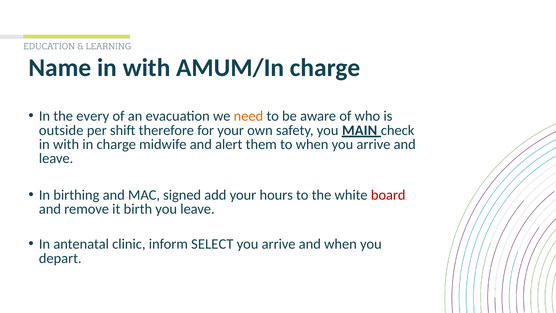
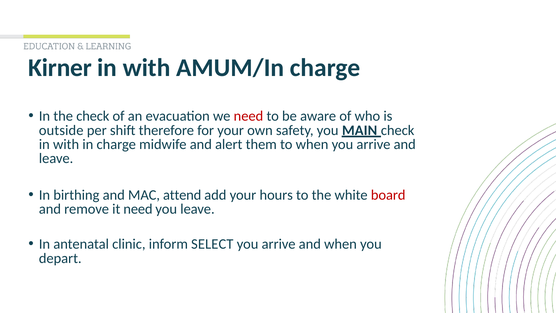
Name: Name -> Kirner (60, 68)
the every: every -> check (93, 116)
need colour: orange -> red (248, 116)
signed: signed -> attend (182, 195)
it birth: birth -> need (138, 209)
